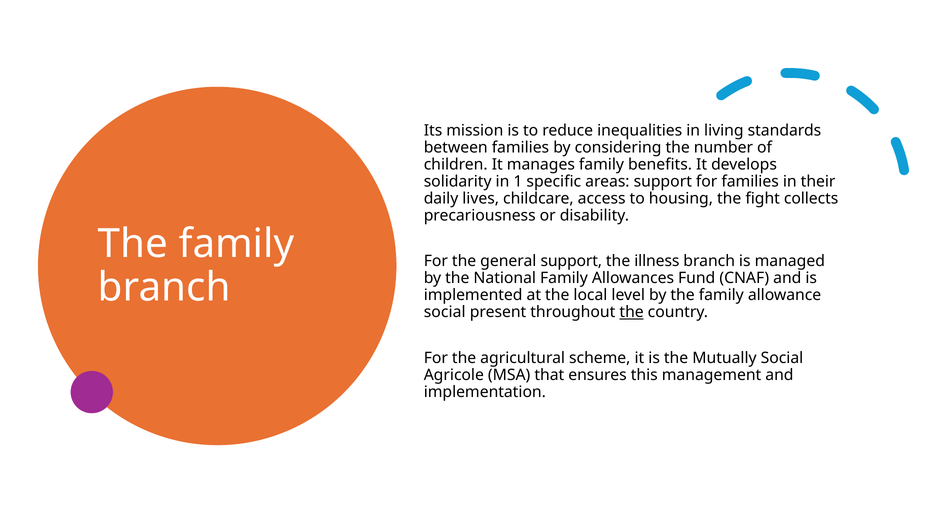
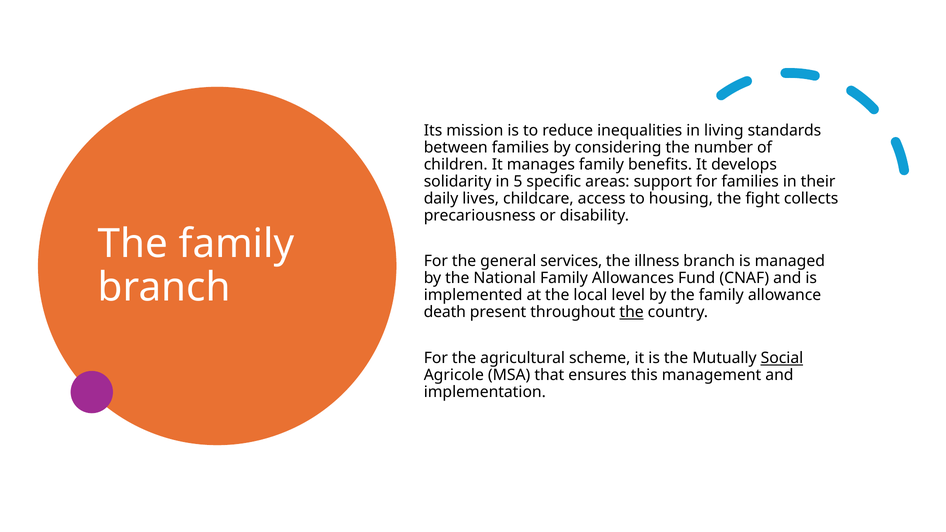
1: 1 -> 5 (518, 181)
general support: support -> services (571, 261)
social: social -> death (445, 312)
Social underline: none -> present (782, 358)
